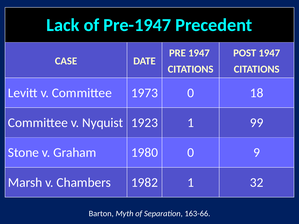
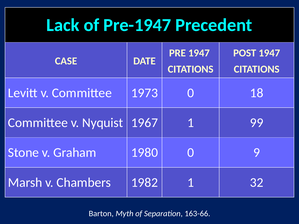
1923: 1923 -> 1967 (144, 123)
